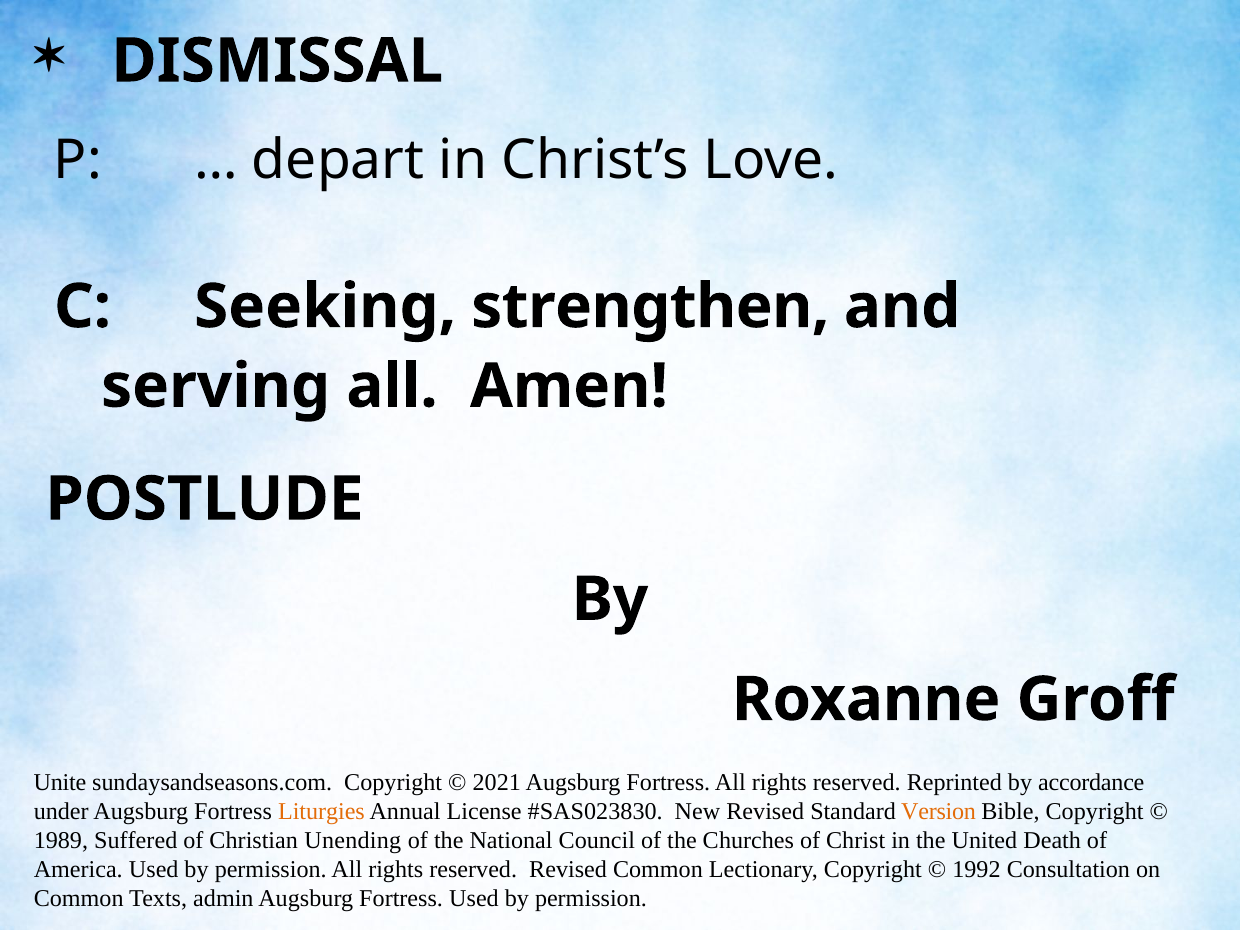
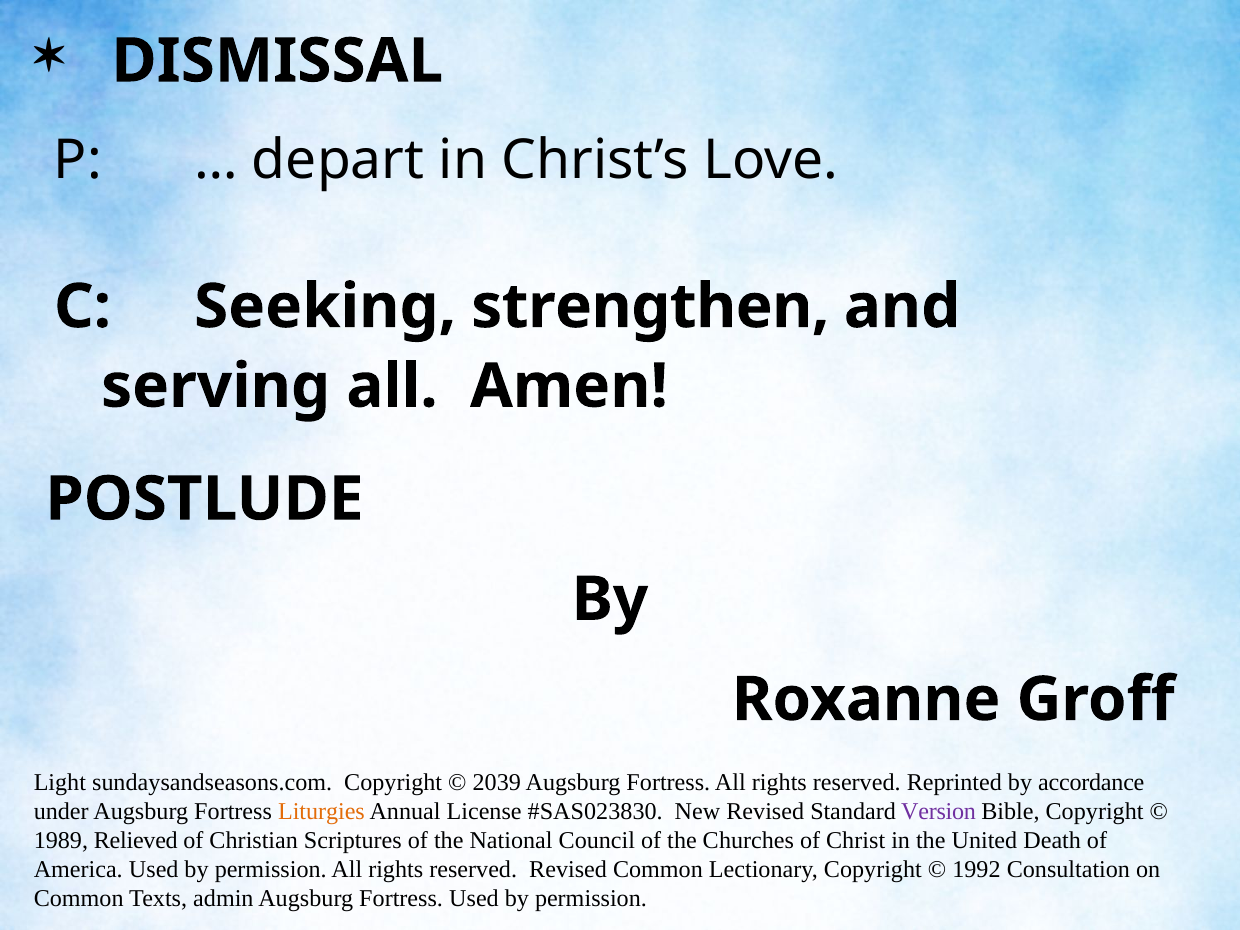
Unite: Unite -> Light (60, 783)
2021: 2021 -> 2039 (497, 783)
Version colour: orange -> purple (939, 812)
Suffered: Suffered -> Relieved (136, 841)
Unending: Unending -> Scriptures (353, 841)
